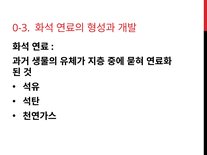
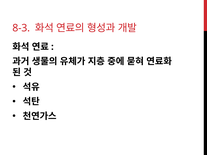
0-3: 0-3 -> 8-3 (21, 28)
